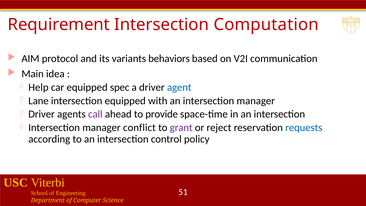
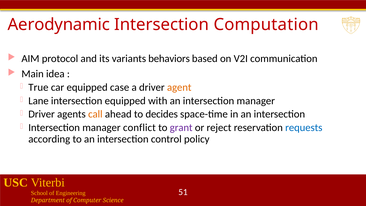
Requirement: Requirement -> Aerodynamic (59, 24)
Help: Help -> True (38, 87)
spec: spec -> case (120, 87)
agent colour: blue -> orange (179, 87)
call colour: purple -> orange (95, 114)
provide: provide -> decides (162, 114)
